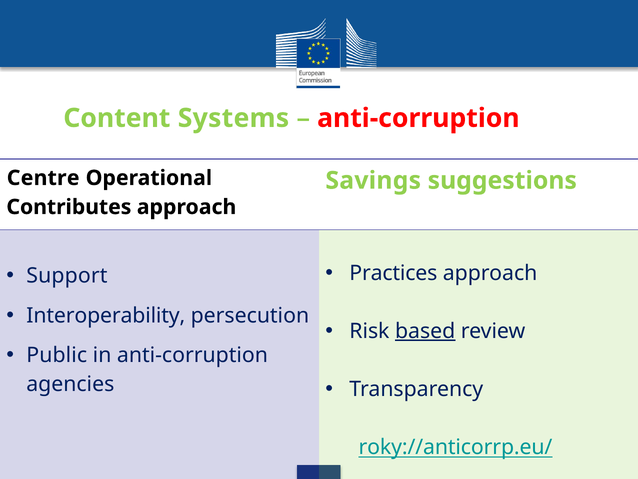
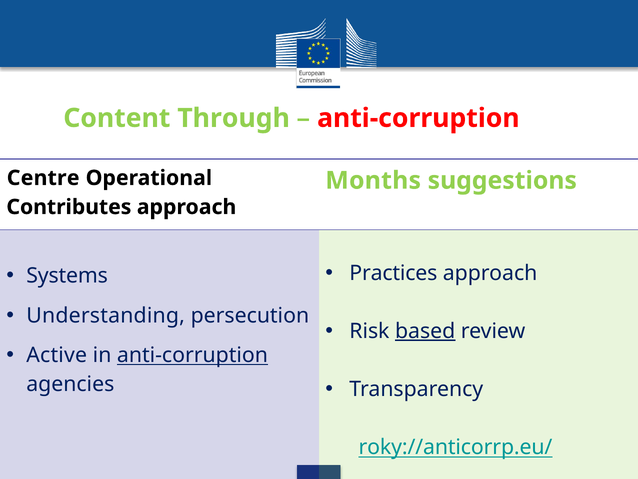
Systems: Systems -> Through (234, 118)
Savings: Savings -> Months (373, 180)
Support: Support -> Systems (67, 276)
Interoperability: Interoperability -> Understanding (106, 315)
Public: Public -> Active (57, 355)
anti-corruption underline: none -> present (192, 355)
